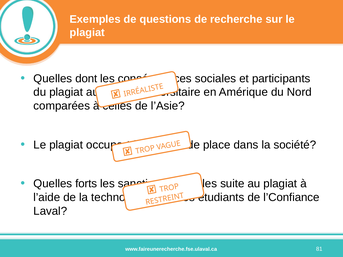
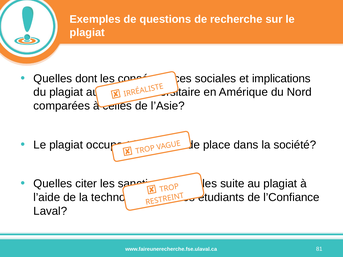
participants: participants -> implications (281, 79)
forts: forts -> citer (86, 184)
